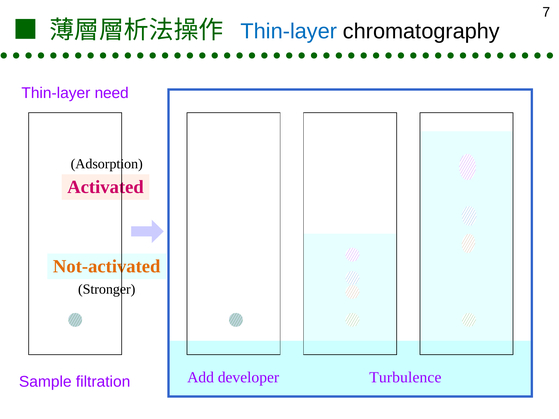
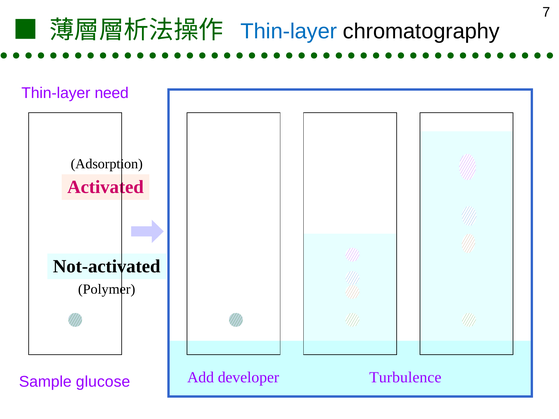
Not-activated colour: orange -> black (107, 266)
Stronger: Stronger -> Polymer (107, 289)
filtration: filtration -> glucose (103, 382)
